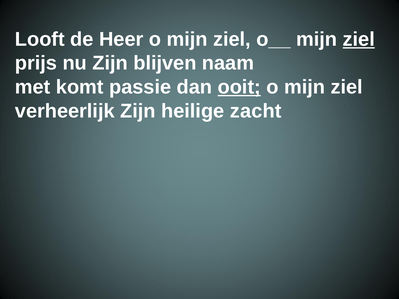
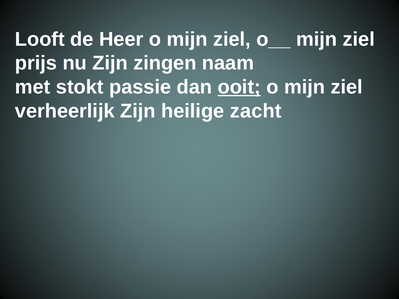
ziel underline: present -> none (359, 39)
blijven: blijven -> zingen (165, 63)
komt: komt -> stokt (80, 87)
